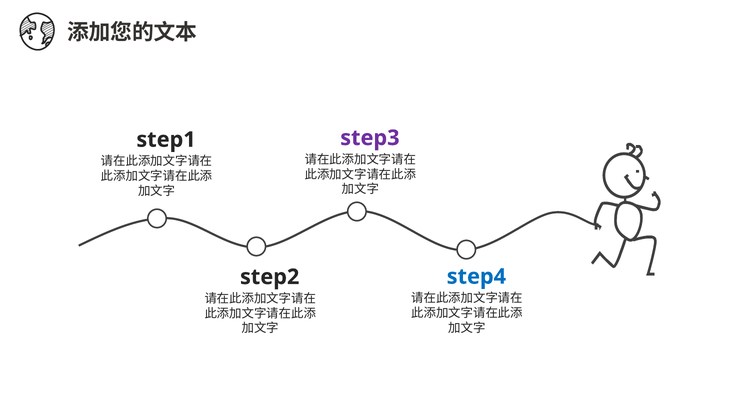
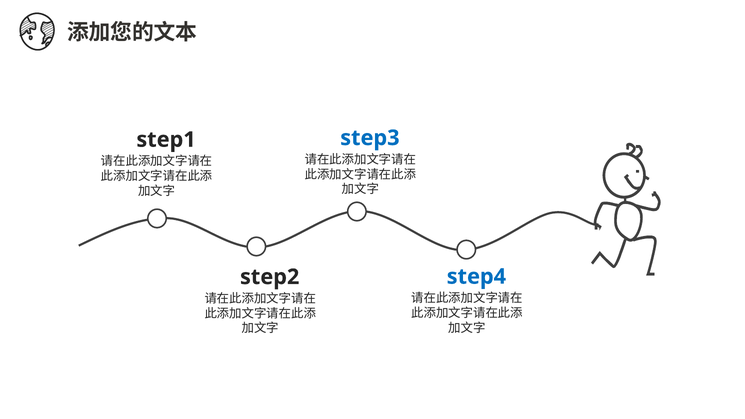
step3 colour: purple -> blue (370, 138)
